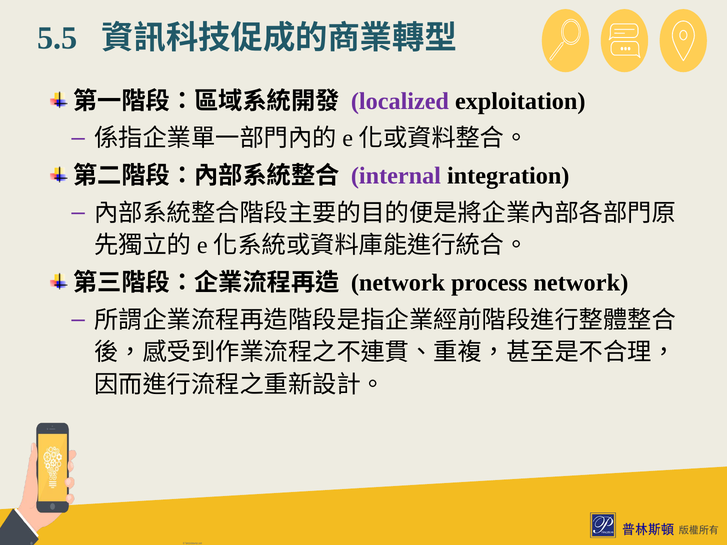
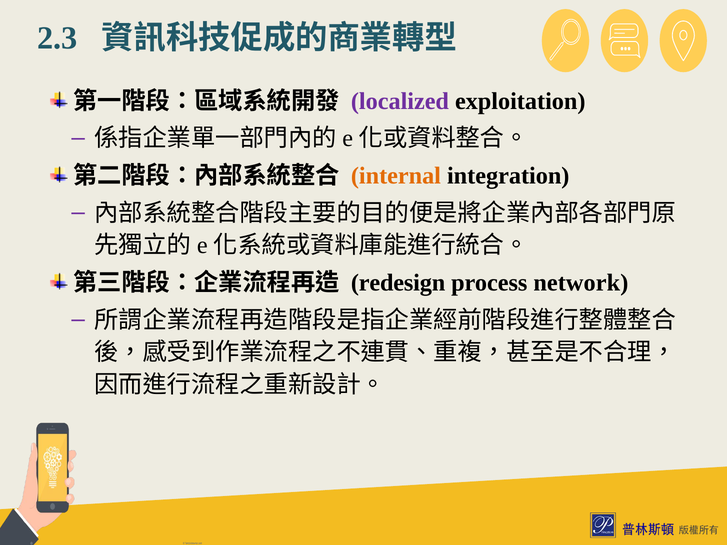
5.5: 5.5 -> 2.3 (57, 38)
internal colour: purple -> orange (396, 176)
network: network -> redesign (398, 283)
